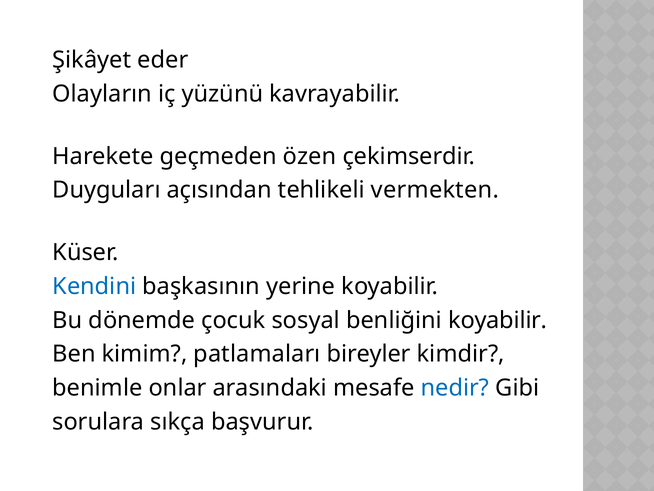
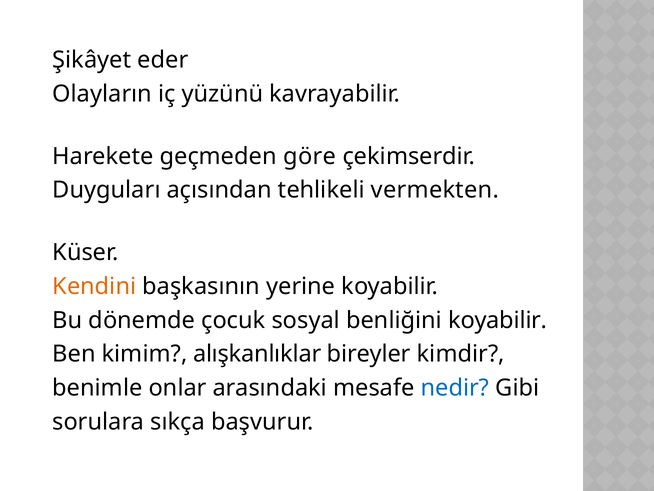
özen: özen -> göre (310, 156)
Kendini colour: blue -> orange (94, 286)
patlamaları: patlamaları -> alışkanlıklar (257, 354)
